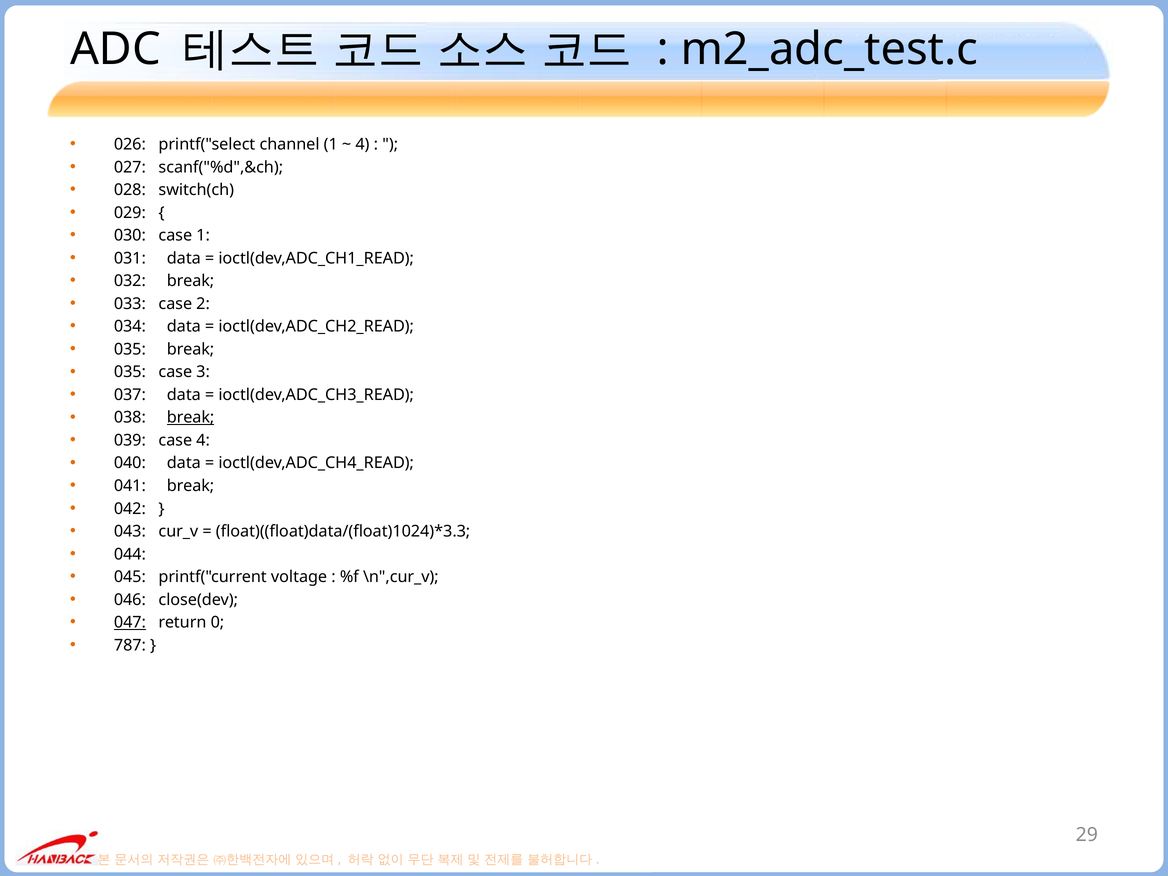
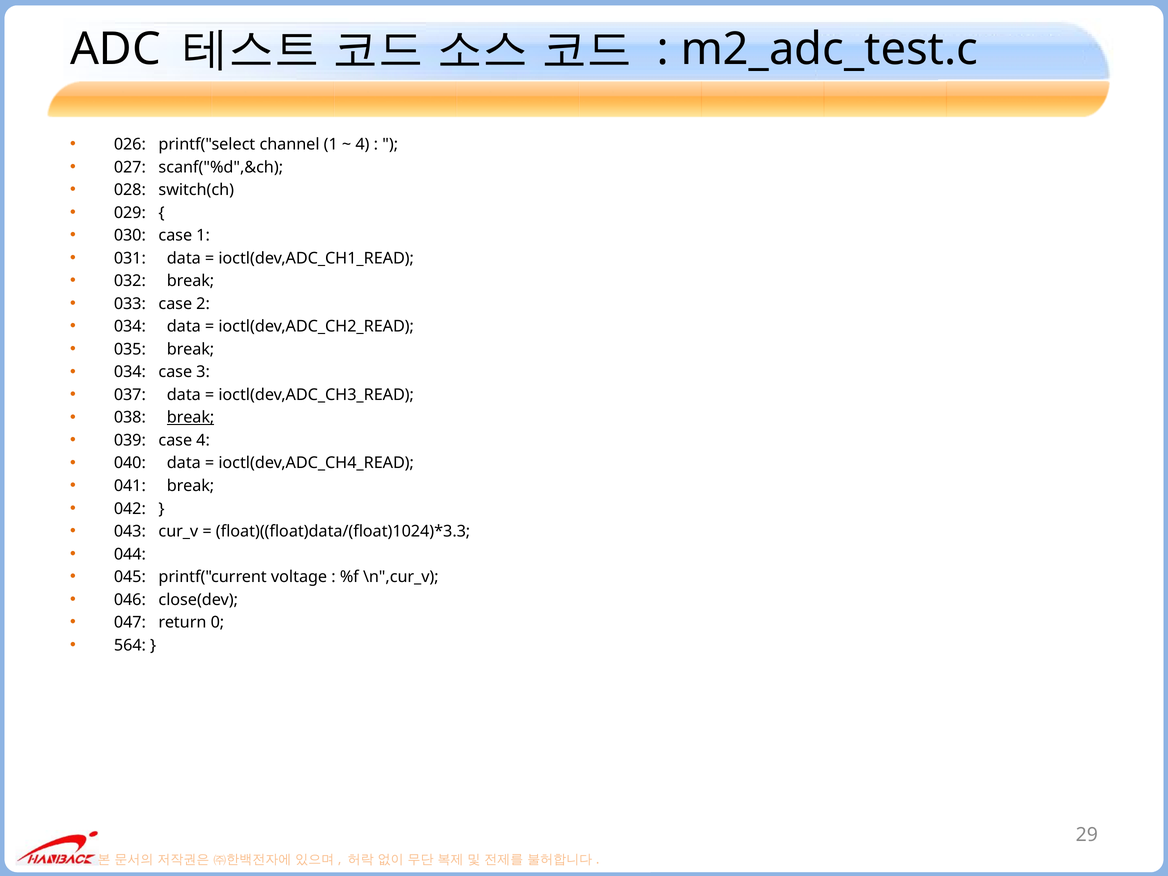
035: 035 -> 034 (130, 372)
047 underline: present -> none (130, 622)
787: 787 -> 564 (130, 645)
